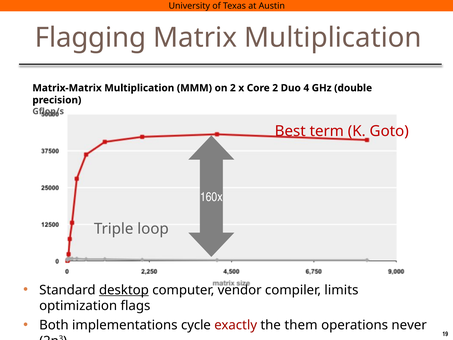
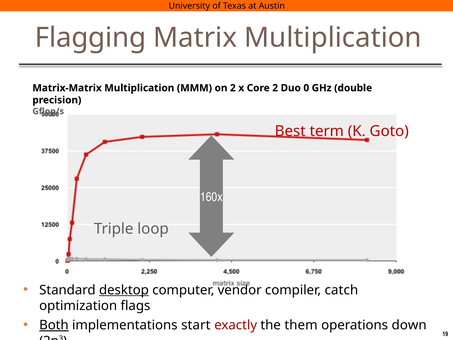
4: 4 -> 0 (306, 88)
limits: limits -> catch (341, 290)
Both underline: none -> present (54, 325)
cycle: cycle -> start (196, 325)
never: never -> down (409, 325)
